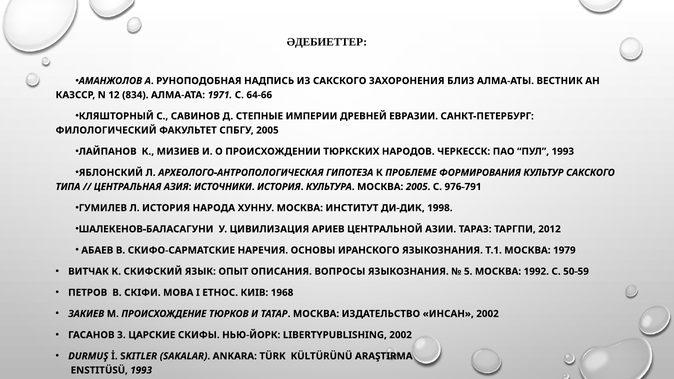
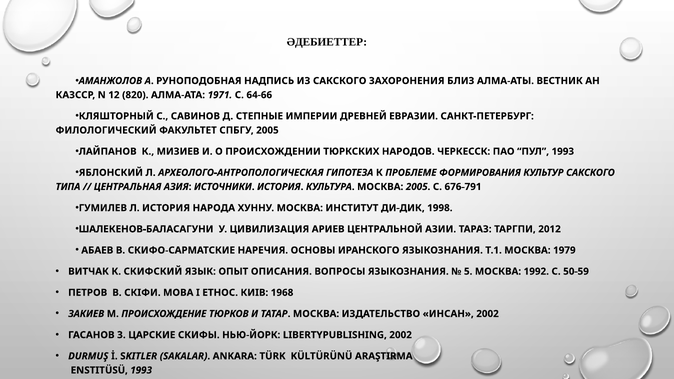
834: 834 -> 820 (135, 95)
976-791: 976-791 -> 676-791 (463, 187)
